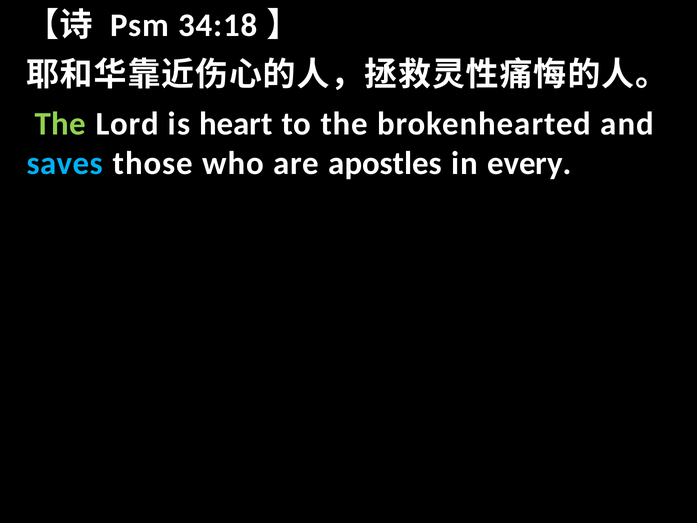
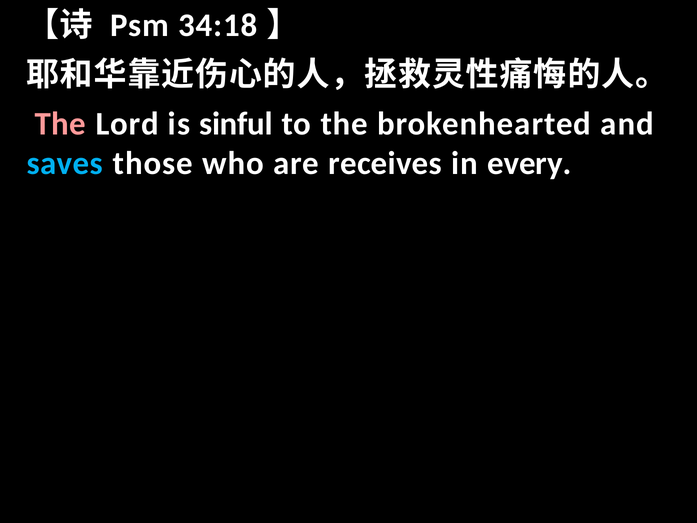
The colour: light green -> pink (60, 124)
heart: heart -> sinful (236, 124)
apostles: apostles -> receives (385, 163)
